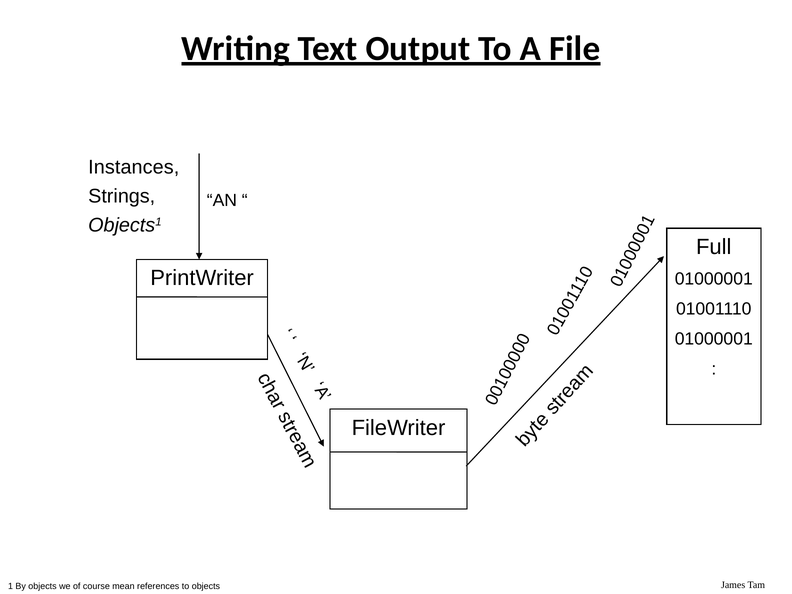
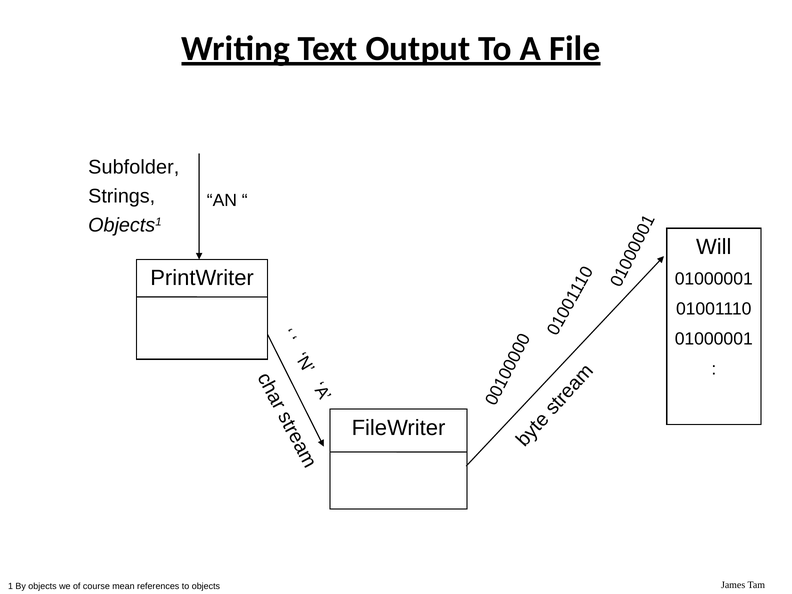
Instances: Instances -> Subfolder (134, 167)
Full: Full -> Will (714, 247)
